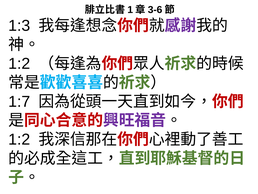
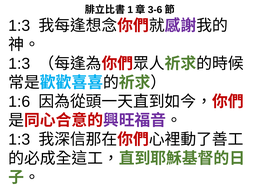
1:2: 1:2 -> 1:3 (19, 64)
1:7: 1:7 -> 1:6 (19, 101)
1:2: 1:2 -> 1:3 (19, 139)
